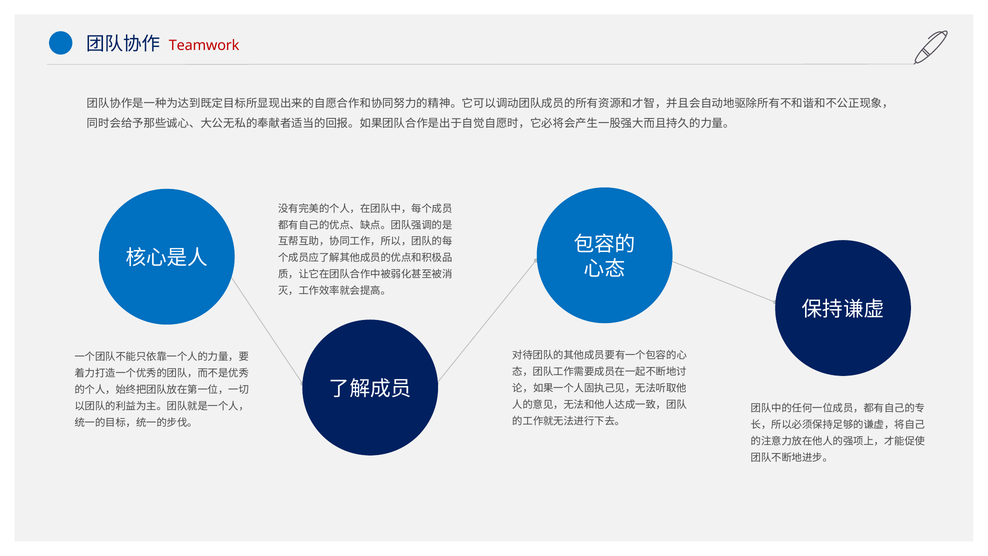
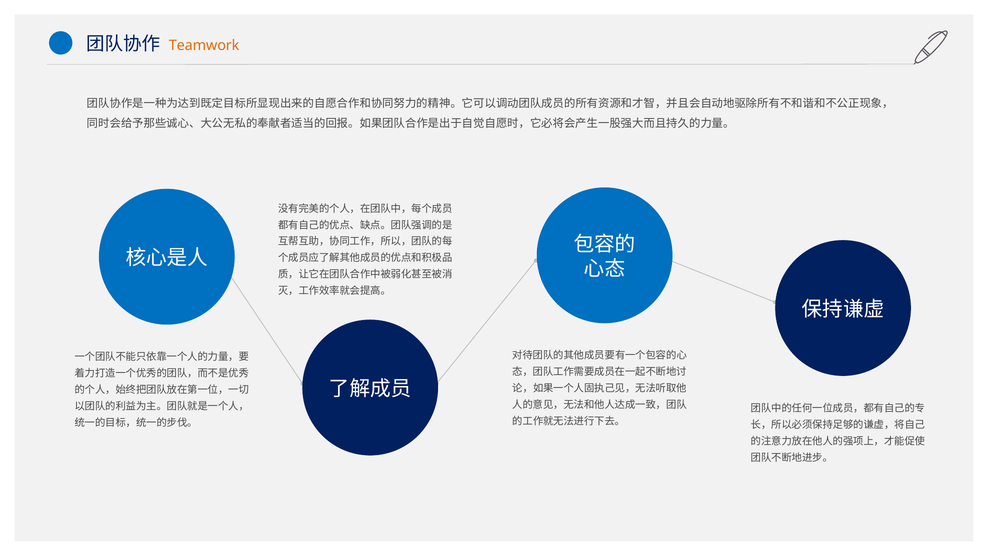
Teamwork colour: red -> orange (204, 45)
